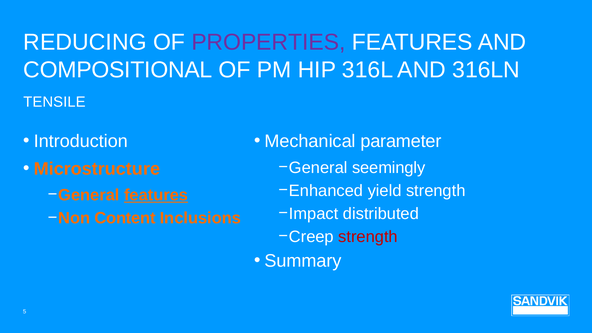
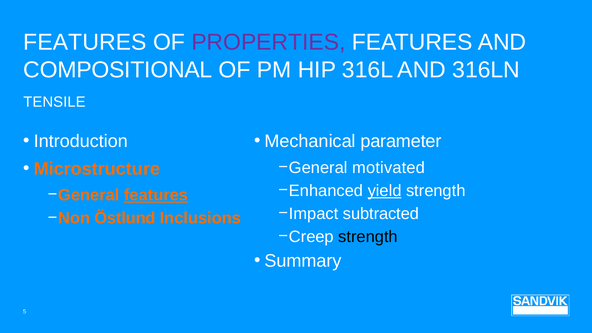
REDUCING: REDUCING -> FEATURES (85, 42)
seemingly: seemingly -> motivated (389, 168)
yield underline: none -> present (385, 191)
distributed: distributed -> subtracted (381, 214)
Content: Content -> Östlund (125, 218)
strength colour: red -> black (368, 237)
